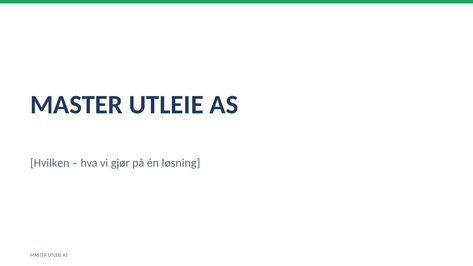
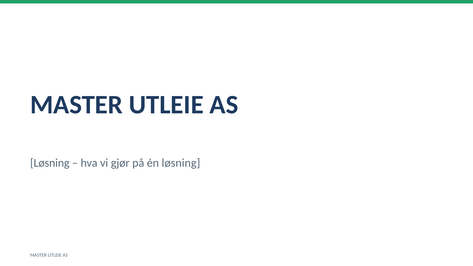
Hvilken: Hvilken -> Løsning (50, 163)
